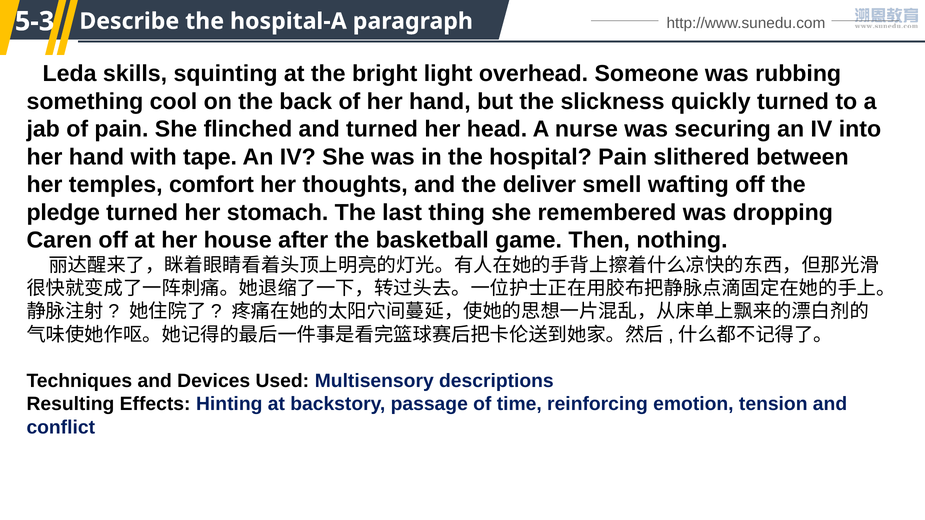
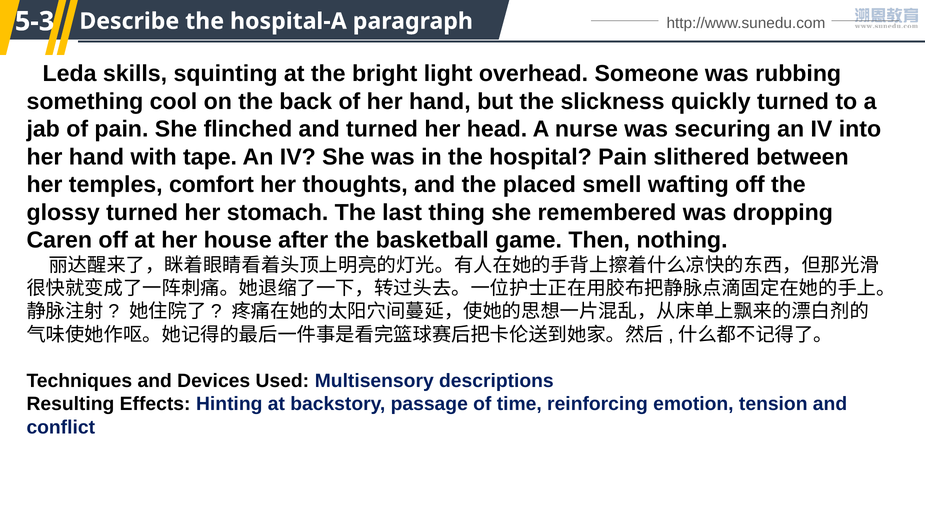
deliver: deliver -> placed (539, 185)
pledge: pledge -> glossy (63, 213)
